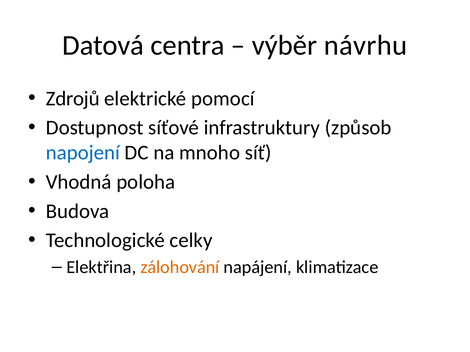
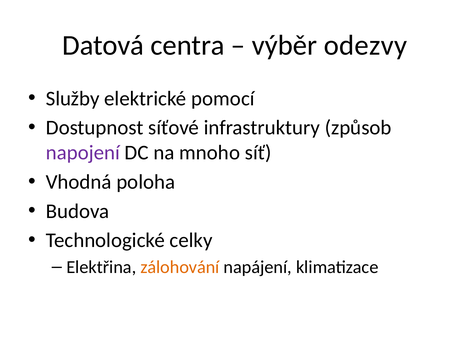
návrhu: návrhu -> odezvy (365, 45)
Zdrojů: Zdrojů -> Služby (73, 99)
napojení colour: blue -> purple (83, 153)
